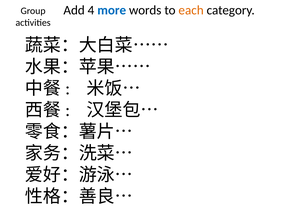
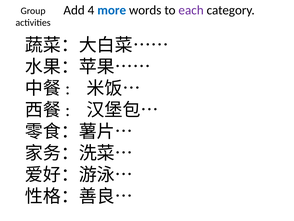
each colour: orange -> purple (191, 10)
